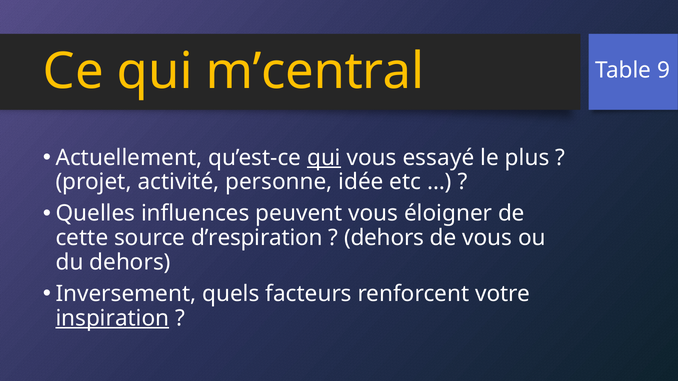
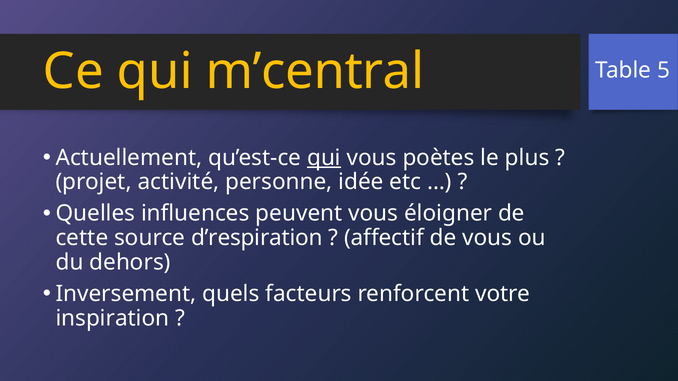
9: 9 -> 5 (663, 70)
essayé: essayé -> poètes (439, 158)
dehors: dehors -> affectif (384, 238)
inspiration underline: present -> none (112, 318)
